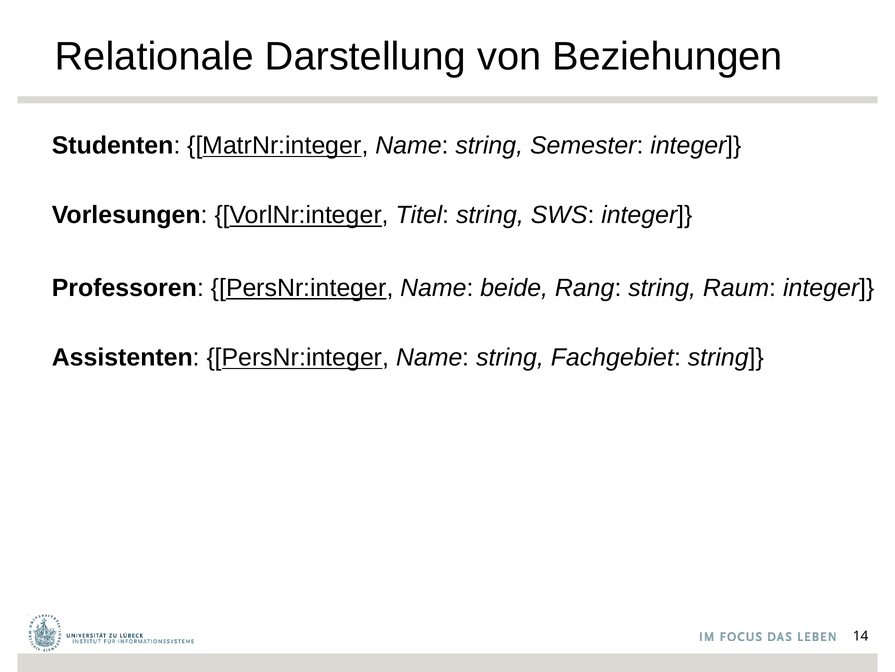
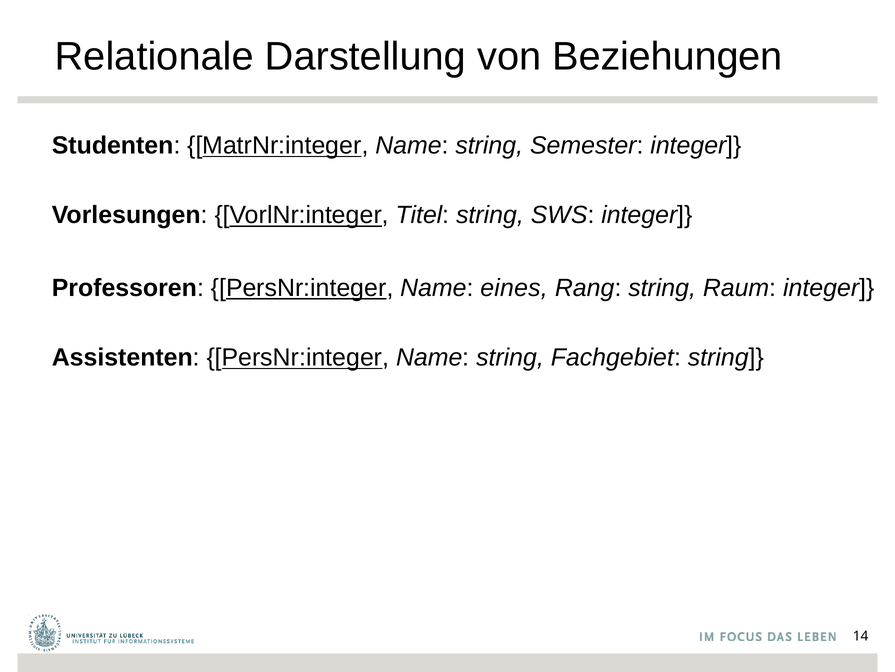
beide: beide -> eines (514, 288)
